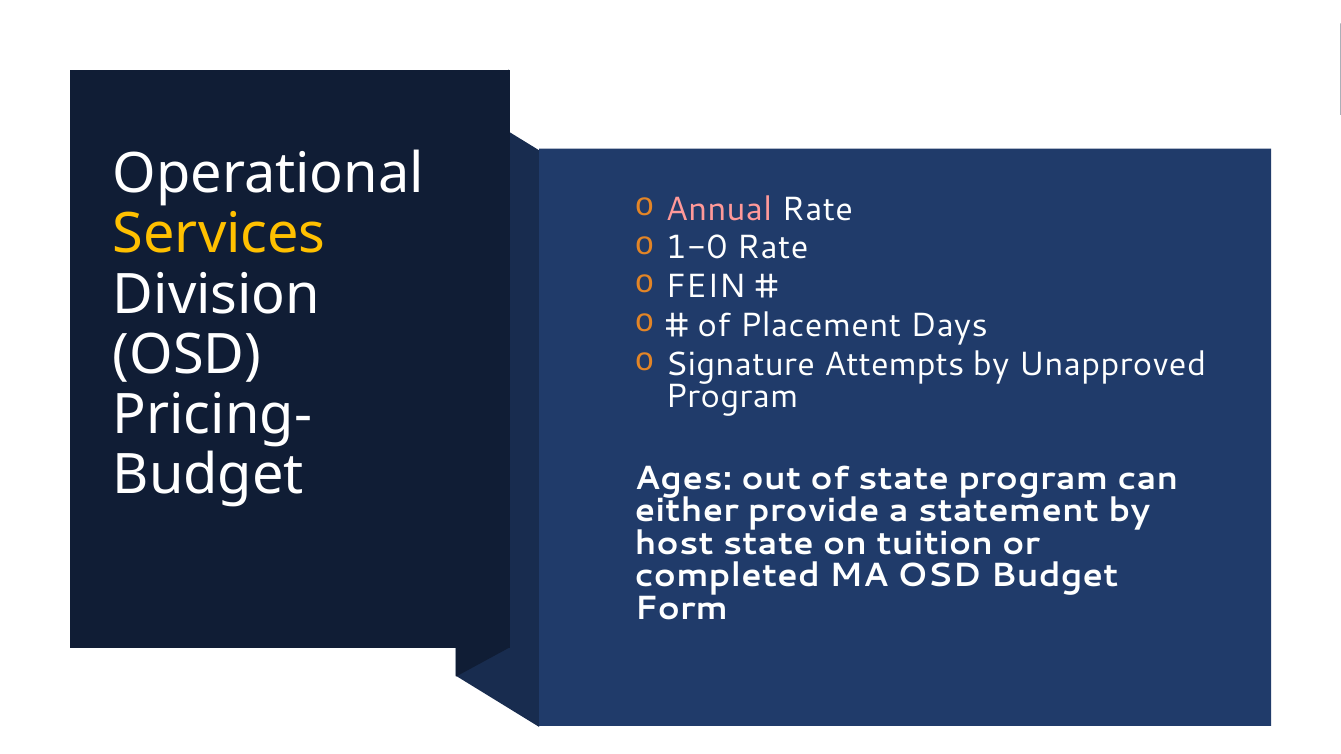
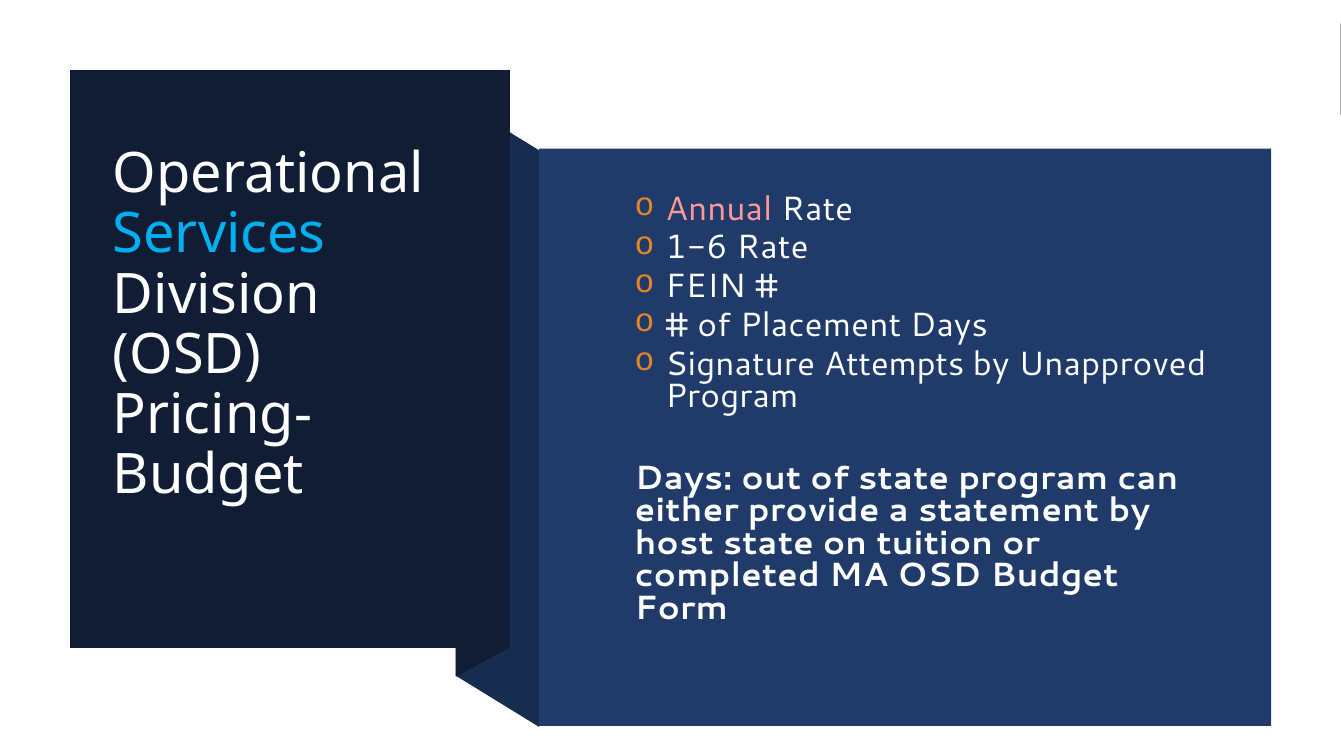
Services colour: yellow -> light blue (219, 235)
1-0: 1-0 -> 1-6 (697, 248)
Ages: Ages -> Days (684, 478)
